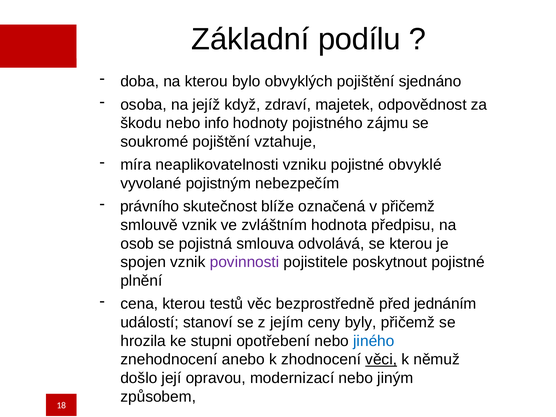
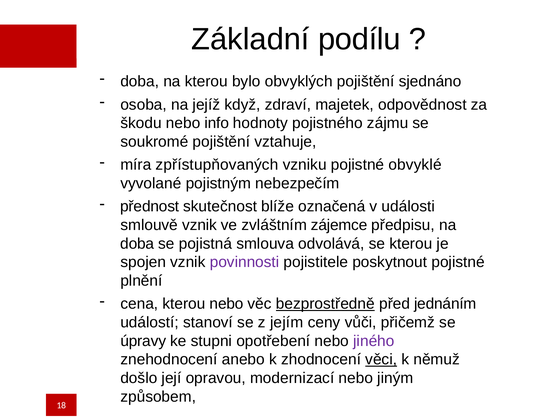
neaplikovatelnosti: neaplikovatelnosti -> zpřístupňovaných (217, 165)
právního: právního -> přednost (150, 207)
v přičemž: přičemž -> události (408, 207)
hodnota: hodnota -> zájemce (339, 225)
osob: osob -> doba (137, 244)
kterou testů: testů -> nebo (227, 304)
bezprostředně underline: none -> present (325, 304)
byly: byly -> vůči (361, 322)
hrozila: hrozila -> úpravy (143, 341)
jiného colour: blue -> purple (374, 341)
